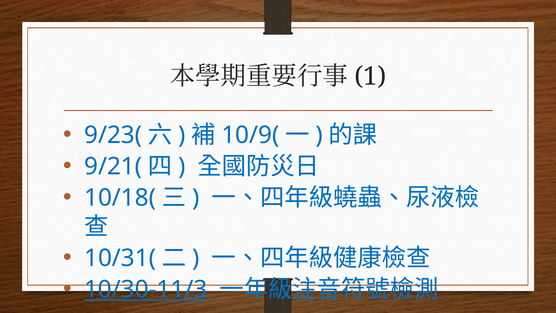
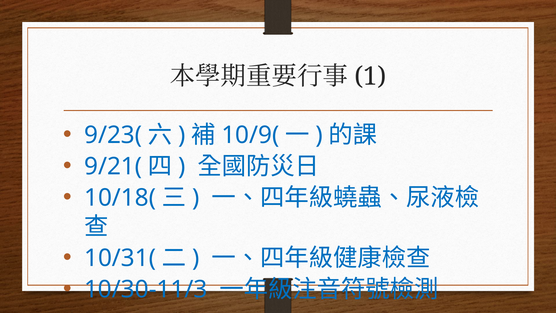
10/30-11/3 underline: present -> none (146, 289)
